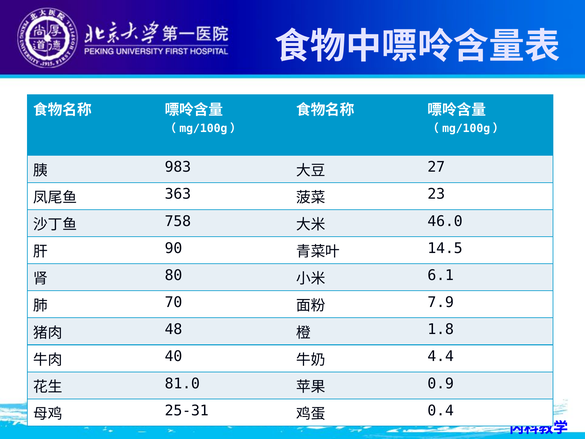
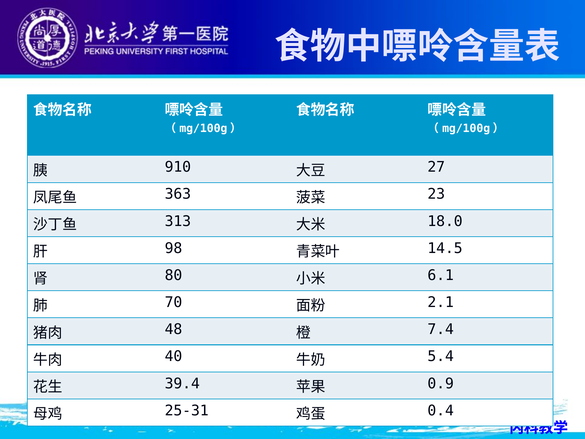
983: 983 -> 910 (178, 167)
758: 758 -> 313 (178, 221)
46.0: 46.0 -> 18.0 (445, 221)
90: 90 -> 98 (173, 248)
7.9: 7.9 -> 2.1 (441, 302)
1.8: 1.8 -> 7.4 (441, 329)
4.4: 4.4 -> 5.4 (441, 356)
81.0: 81.0 -> 39.4 (182, 383)
